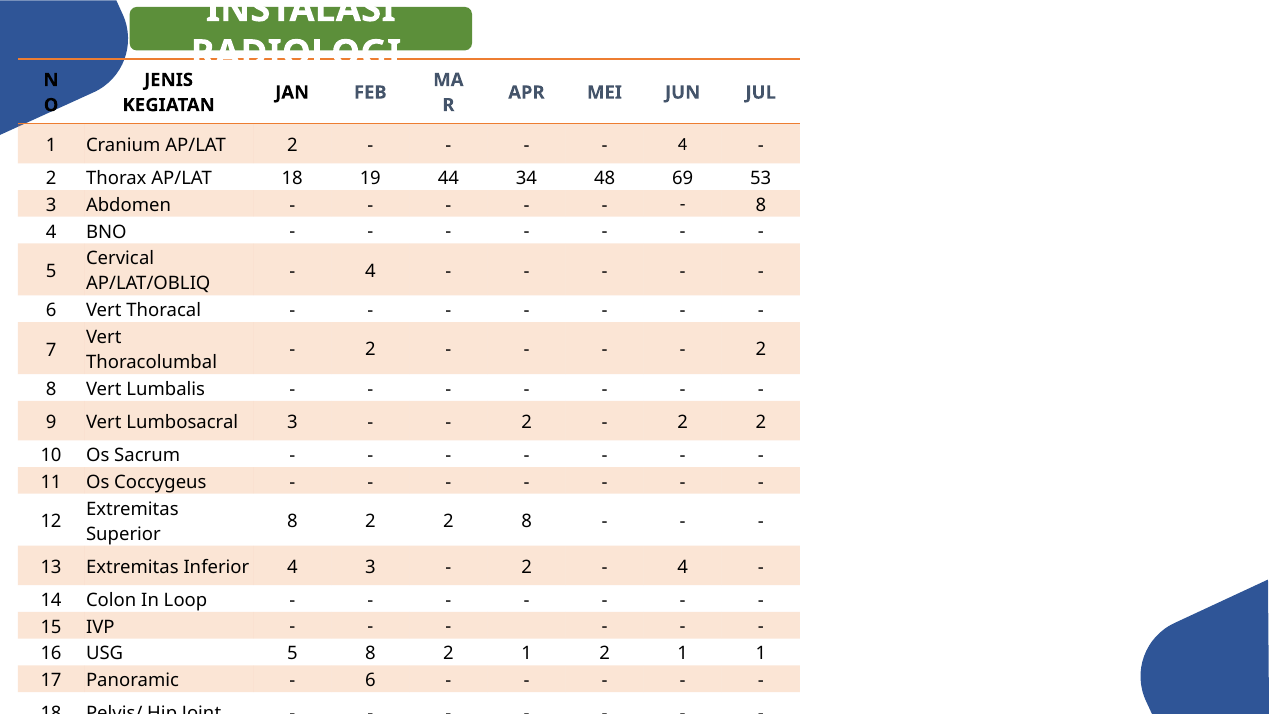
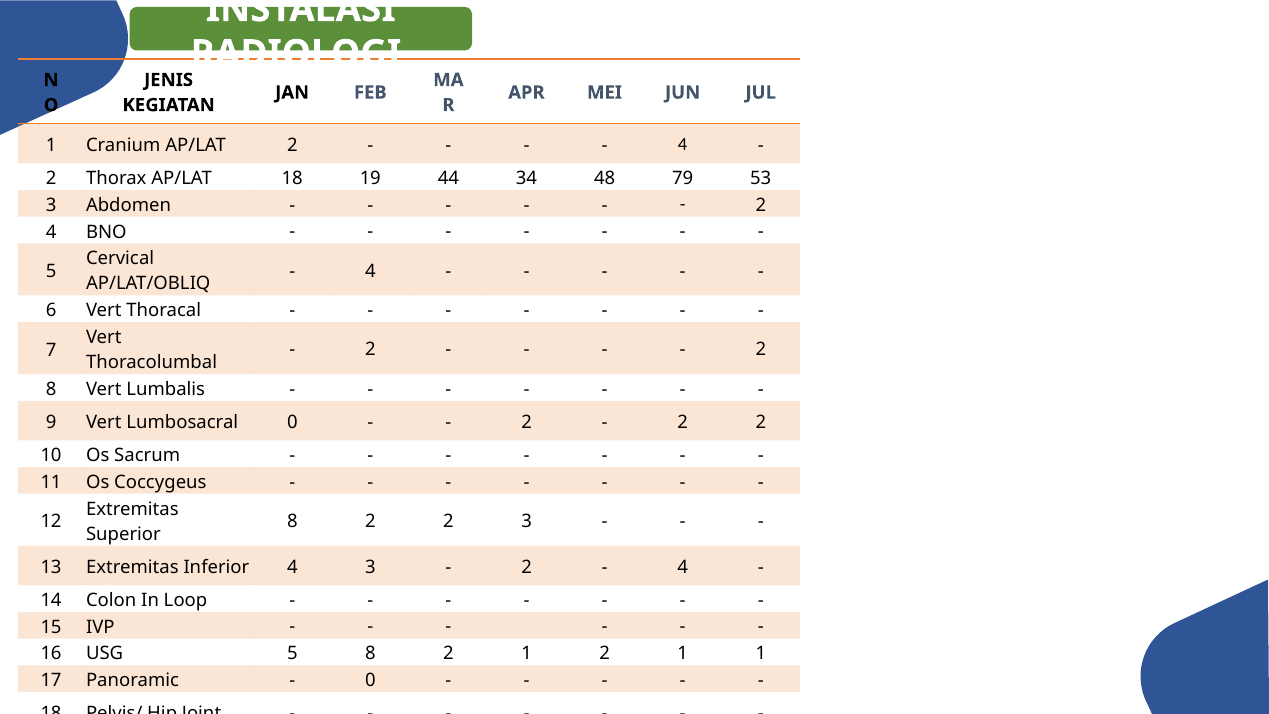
69: 69 -> 79 (683, 178)
8: 8 -> 2 (761, 205)
Lumbosacral 3: 3 -> 0 (292, 422)
2 2 8: 8 -> 3 (527, 521)
6: 6 -> 0 (370, 680)
